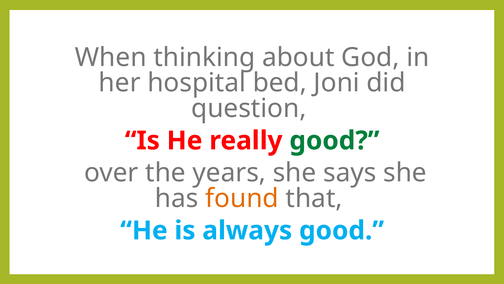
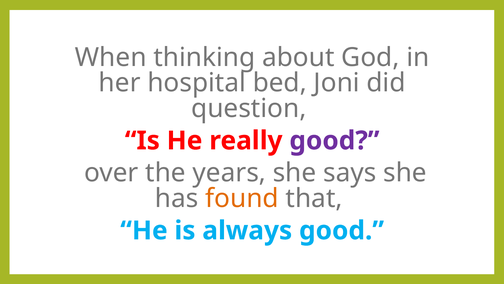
good colour: green -> purple (334, 140)
